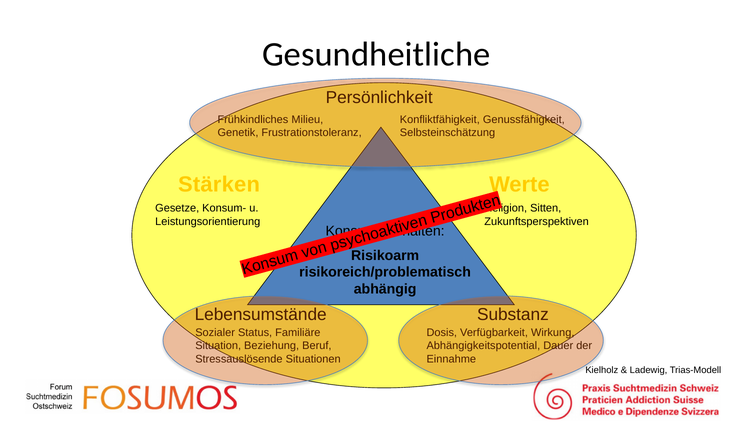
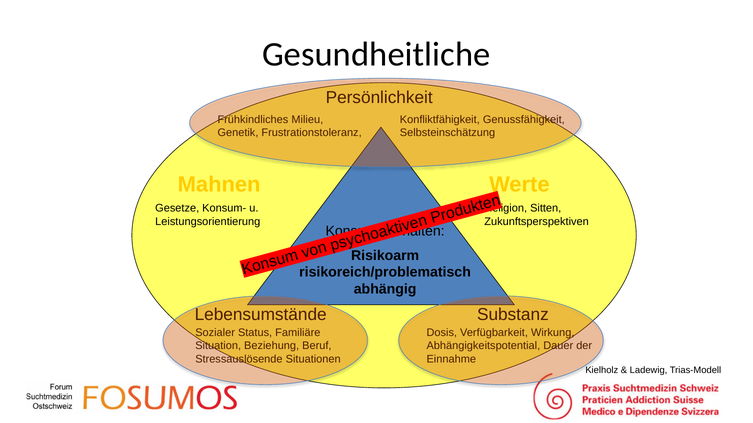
Stärken: Stärken -> Mahnen (219, 185)
